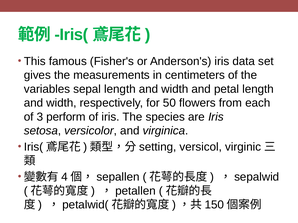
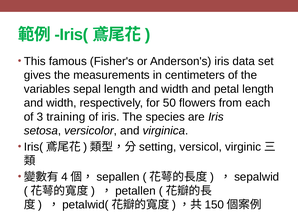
perform: perform -> training (66, 117)
